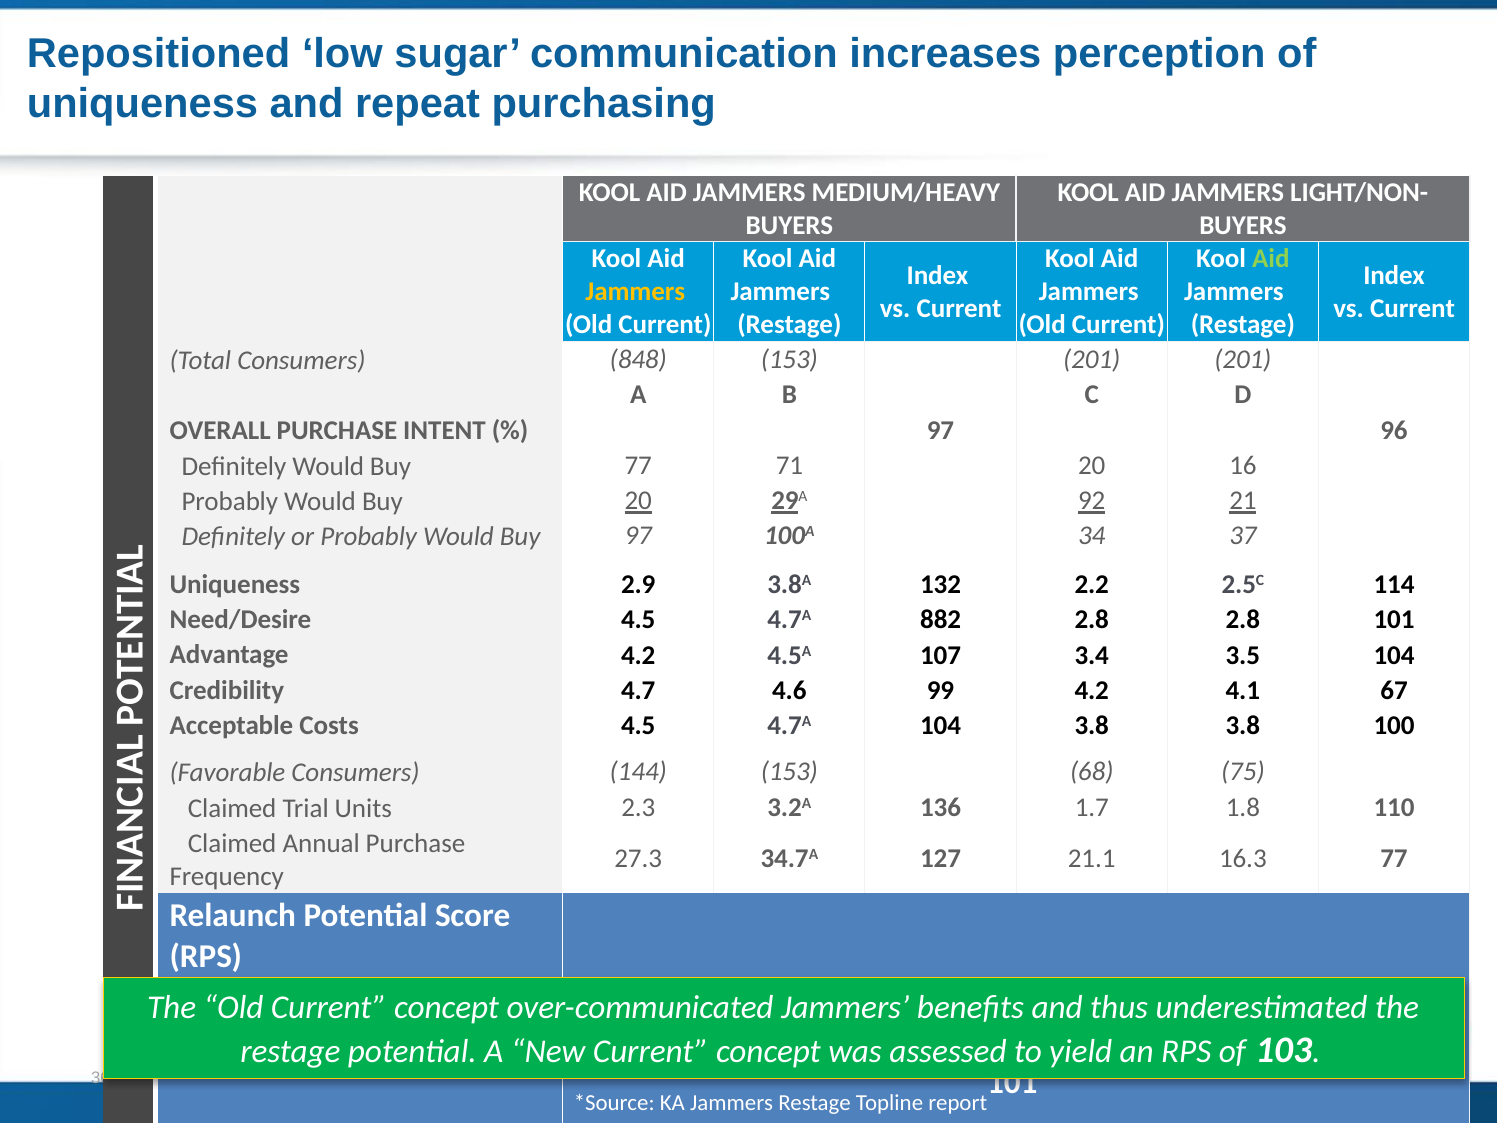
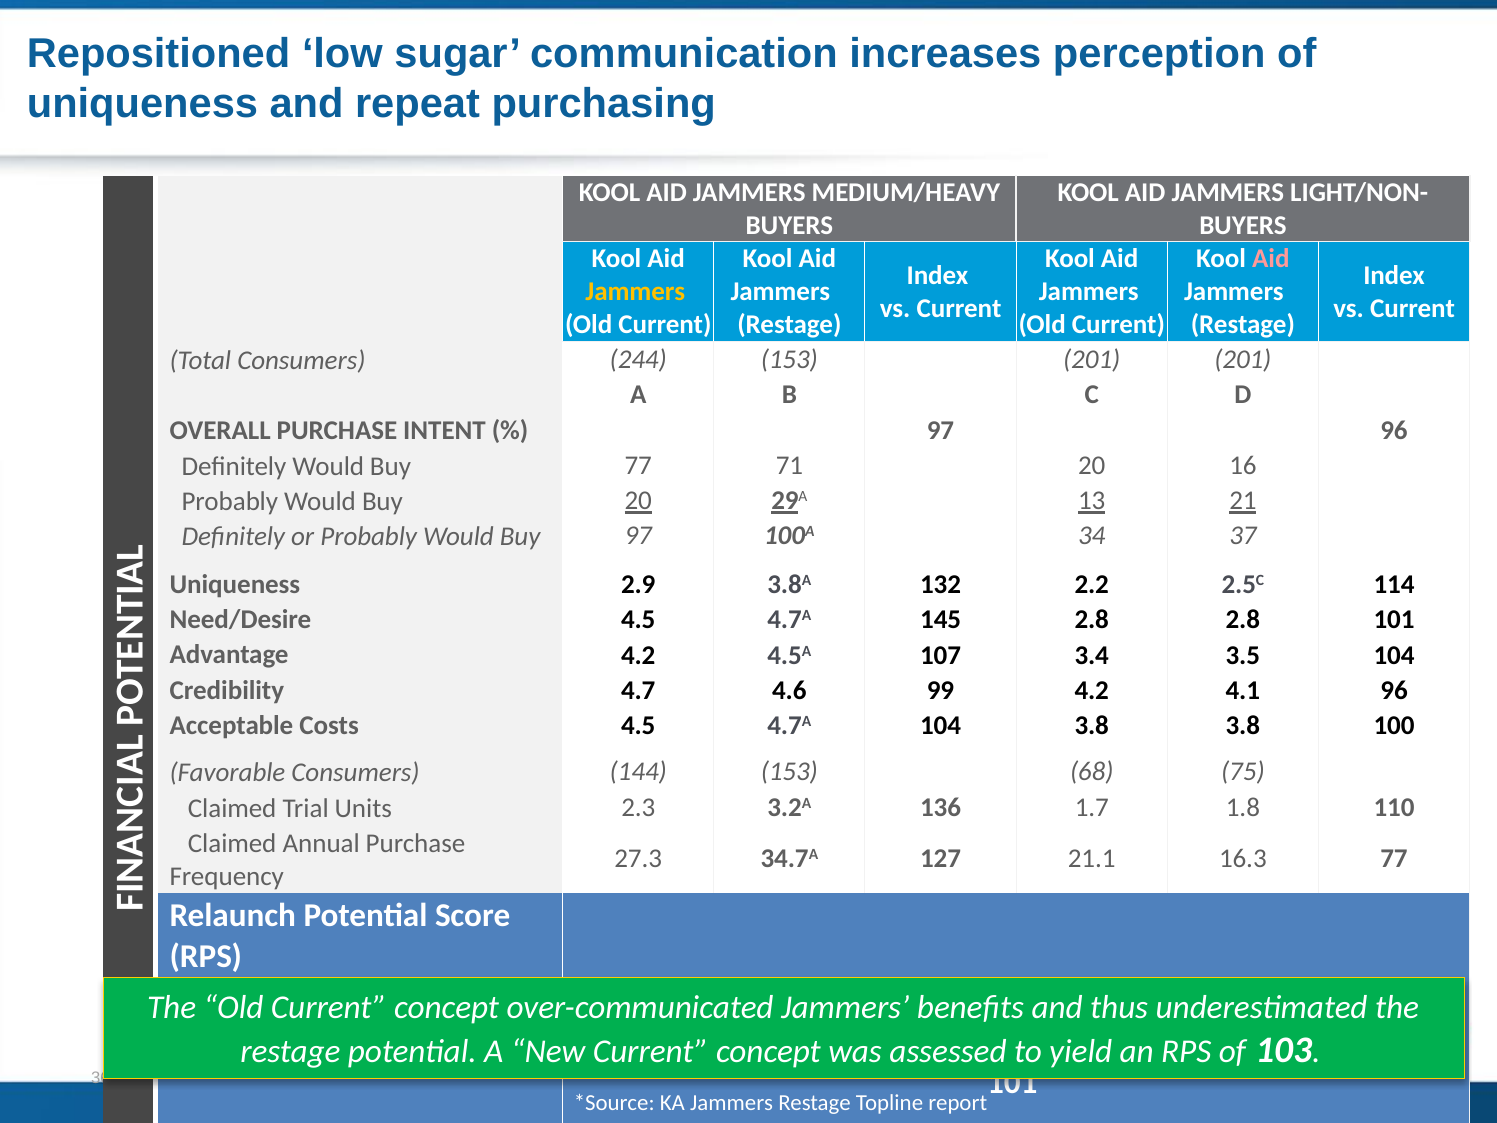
Aid colour: light green -> pink (1271, 259)
848: 848 -> 244 (638, 359)
92: 92 -> 13 (1092, 501)
882: 882 -> 145 (941, 620)
4.1 67: 67 -> 96 (1394, 690)
